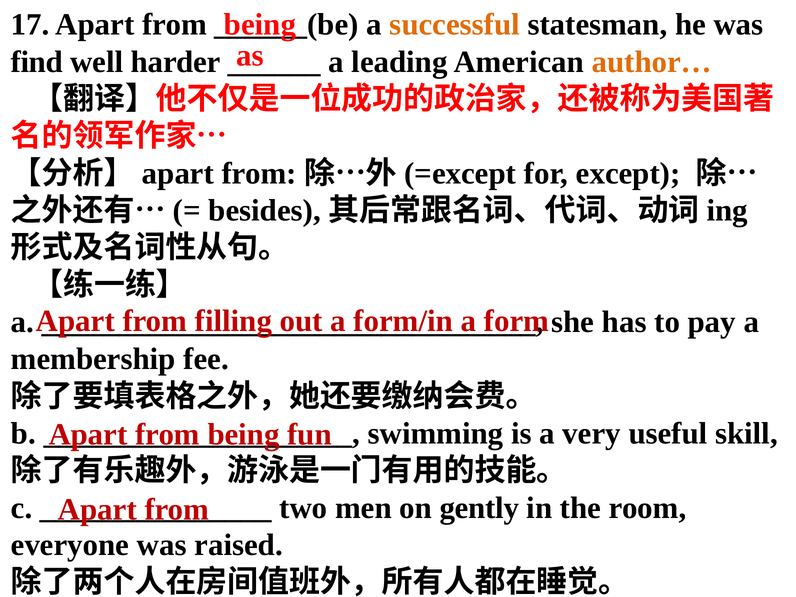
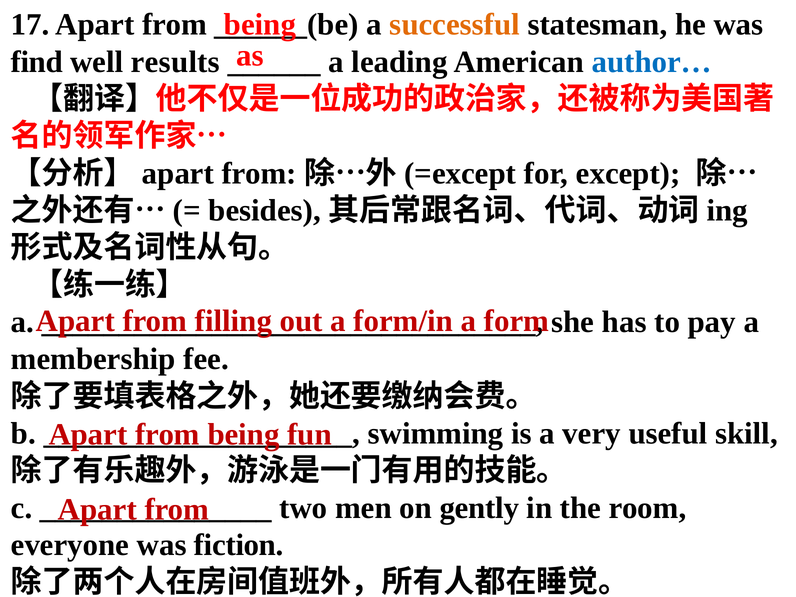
harder: harder -> results (175, 62)
author… colour: orange -> blue (652, 62)
raised: raised -> fiction (239, 545)
